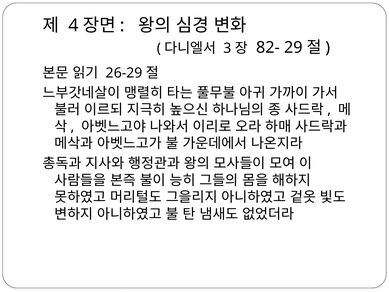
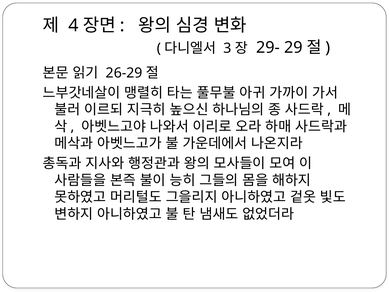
82-: 82- -> 29- (268, 47)
